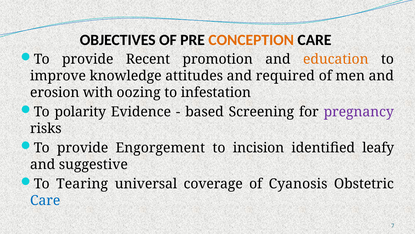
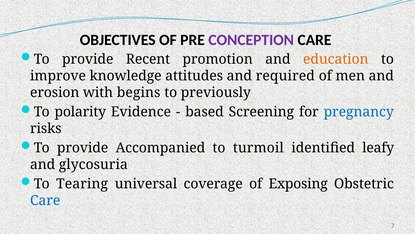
CONCEPTION colour: orange -> purple (251, 40)
oozing: oozing -> begins (139, 92)
infestation: infestation -> previously (216, 92)
pregnancy colour: purple -> blue (359, 112)
Engorgement: Engorgement -> Accompanied (160, 148)
incision: incision -> turmoil (258, 148)
suggestive: suggestive -> glycosuria (93, 164)
Cyanosis: Cyanosis -> Exposing (298, 184)
